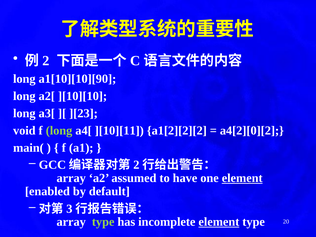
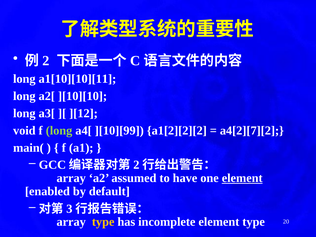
a1[10][10][90: a1[10][10][90 -> a1[10][10][11 (77, 79)
][23: ][23 -> ][12 (84, 113)
][10][11: ][10][11 -> ][10][99 (119, 130)
a4[2][0][2: a4[2][0][2 -> a4[2][7][2 (252, 130)
type colour: light green -> yellow (103, 222)
element underline: present -> none (219, 222)
